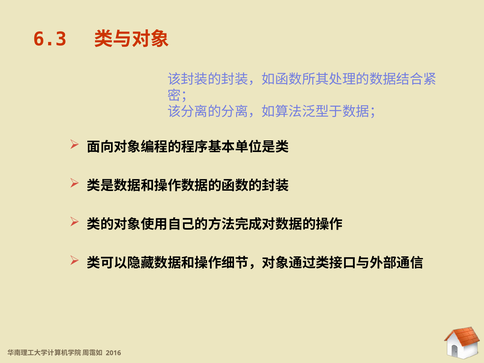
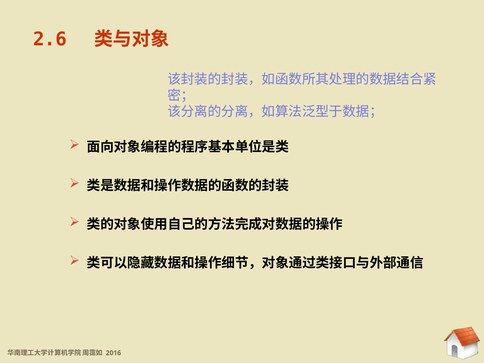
6.3: 6.3 -> 2.6 (50, 39)
